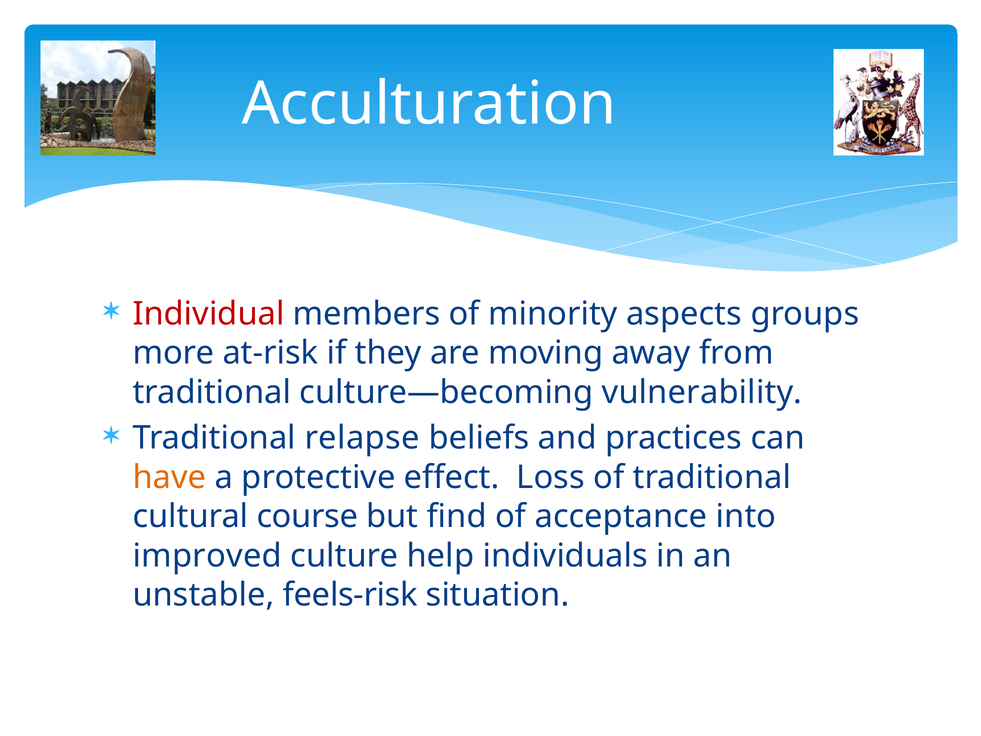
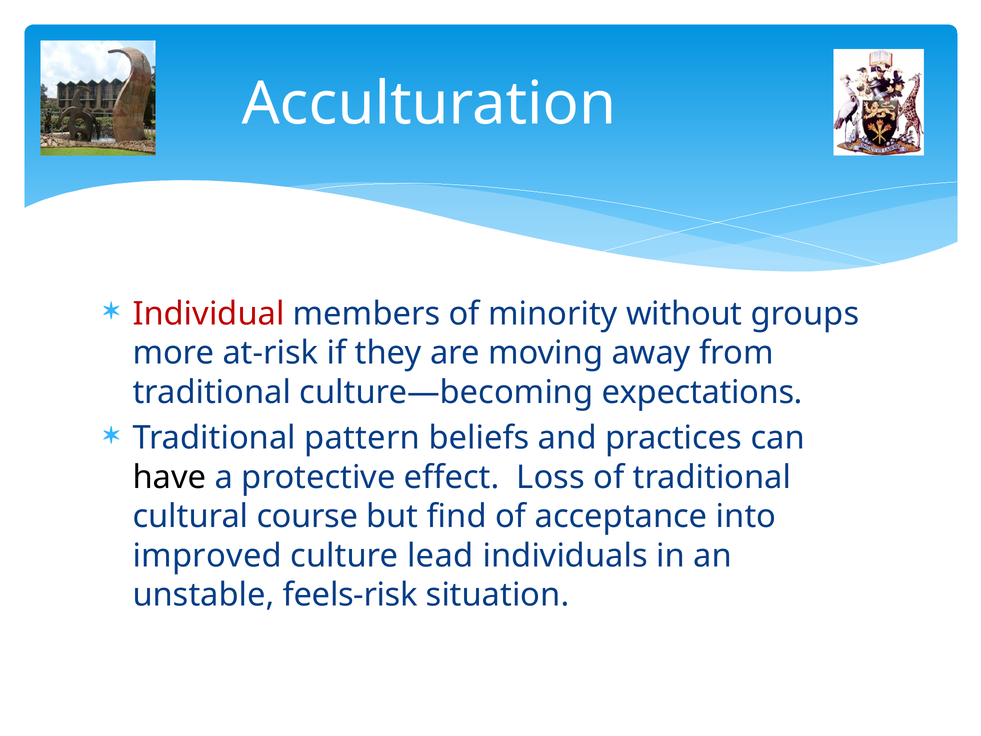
aspects: aspects -> without (684, 314)
vulnerability: vulnerability -> expectations (702, 392)
relapse: relapse -> pattern (362, 438)
have colour: orange -> black (169, 477)
help: help -> lead (440, 556)
